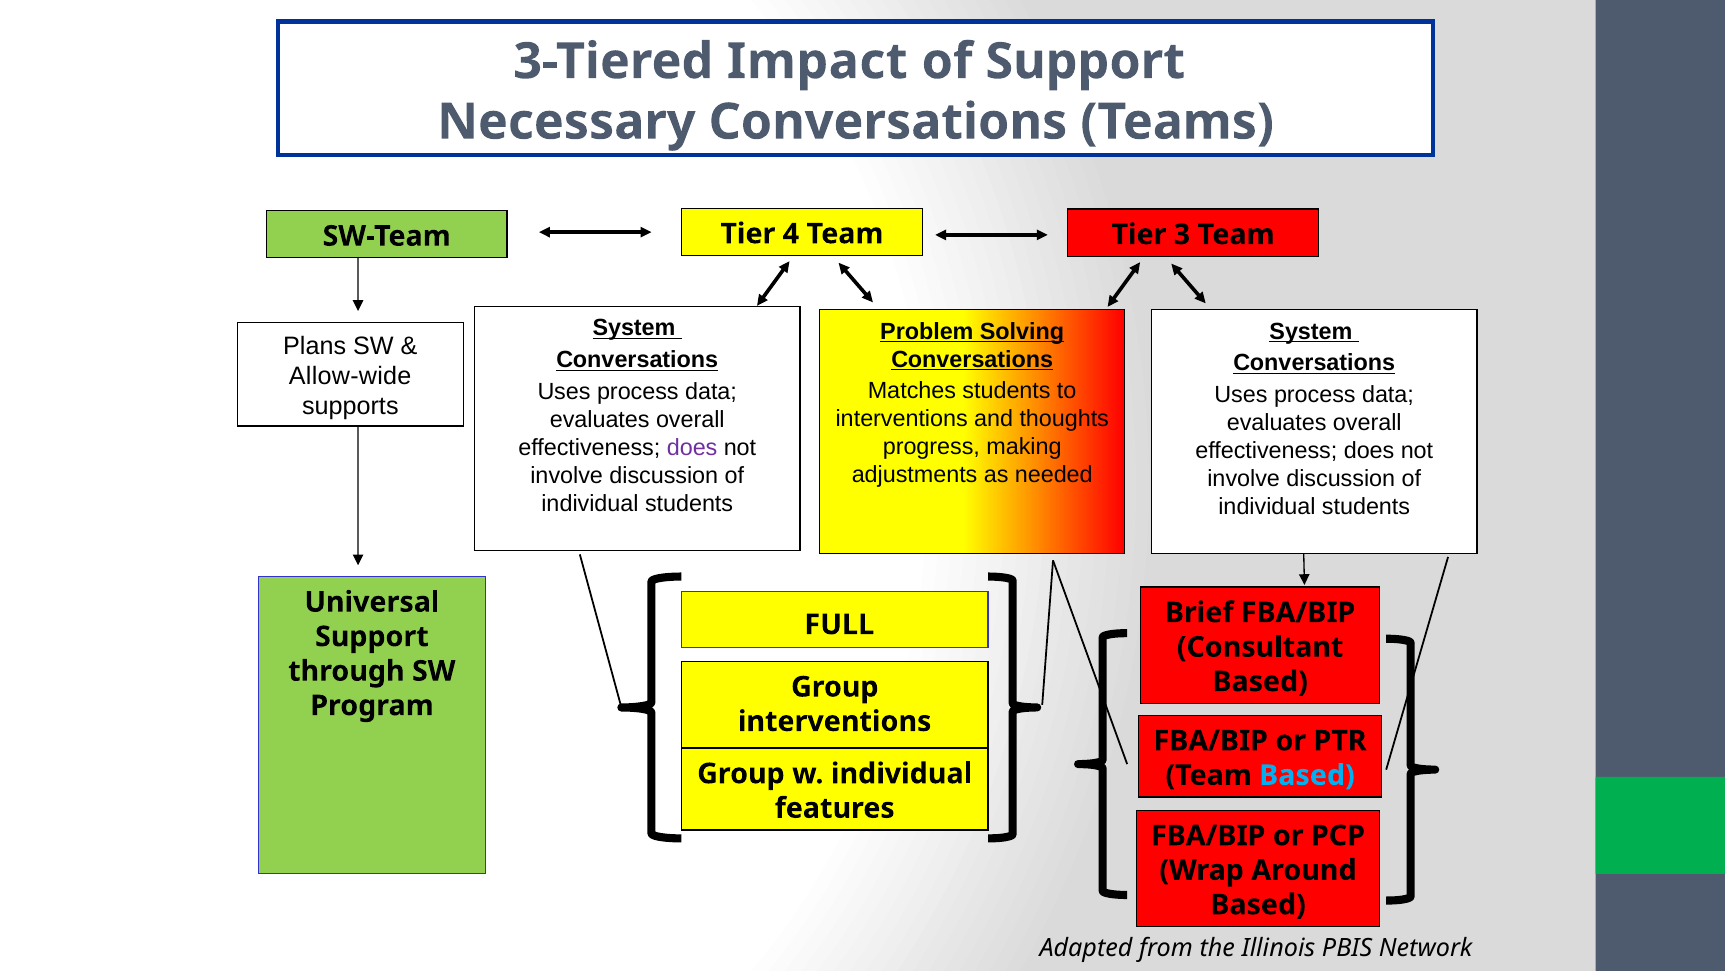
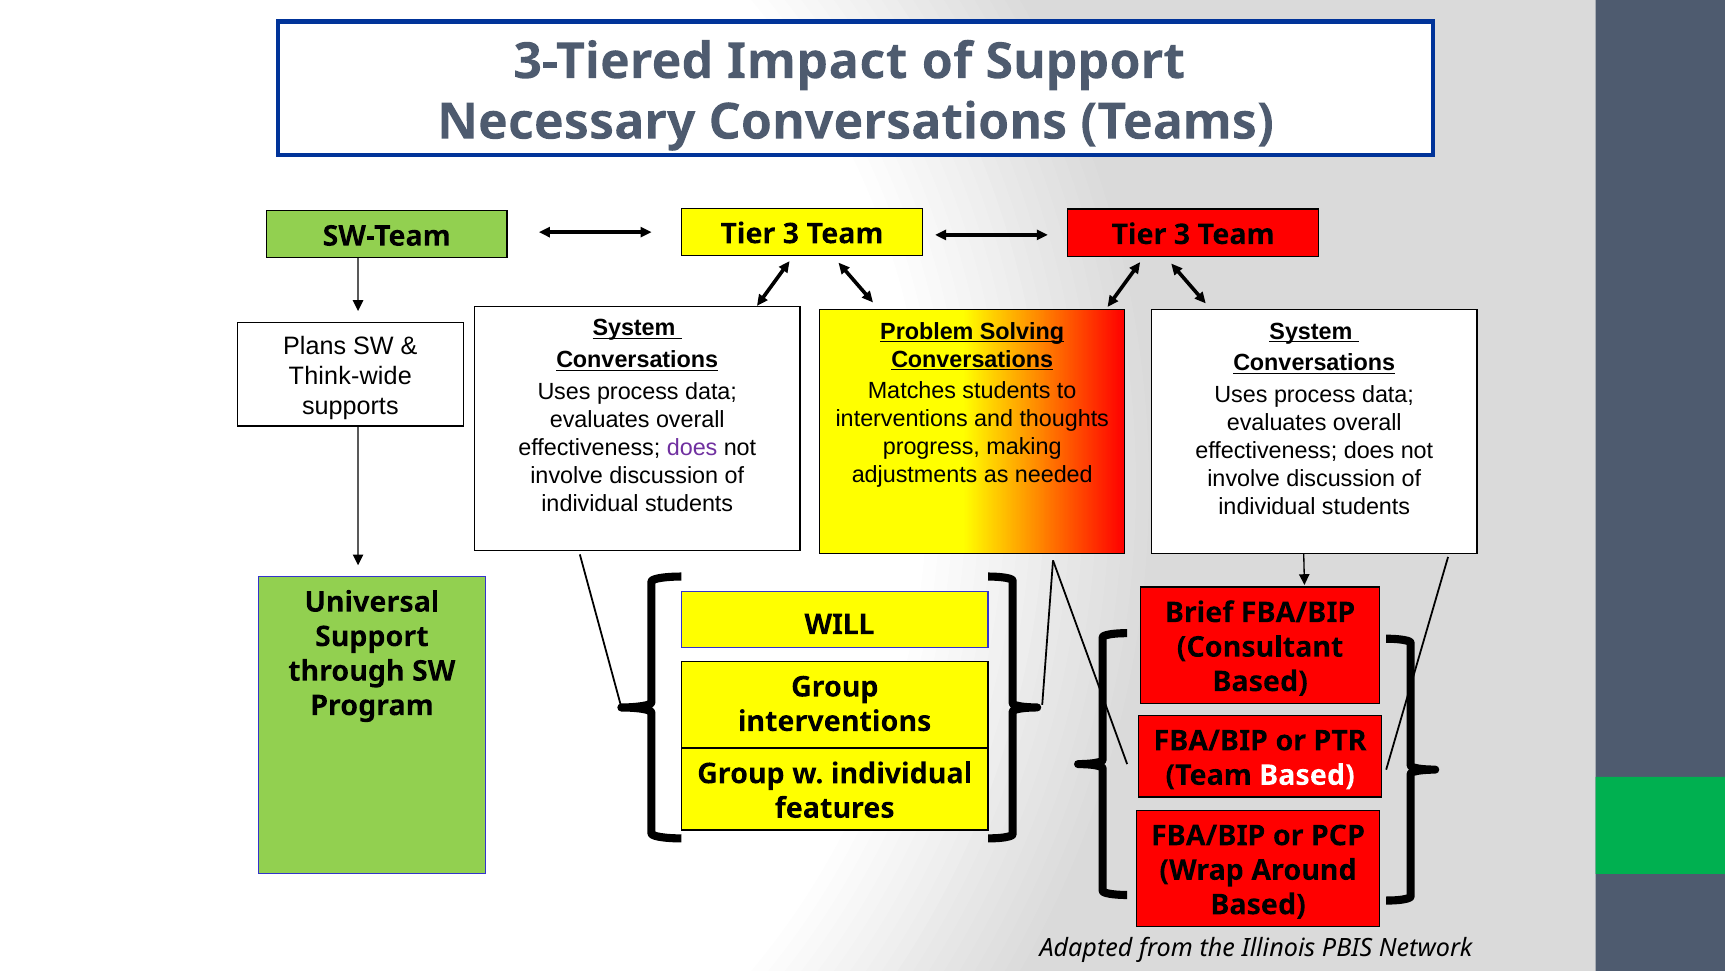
4: 4 -> 3 (791, 234)
Allow-wide: Allow-wide -> Think-wide (350, 376)
FULL: FULL -> WILL (839, 624)
Based colour: light blue -> white (1307, 775)
